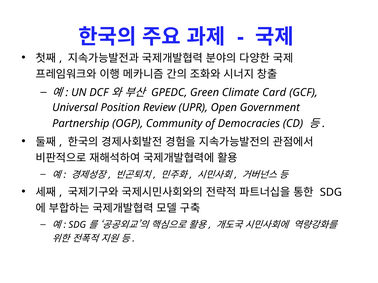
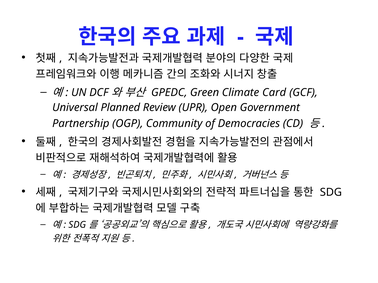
Position: Position -> Planned (120, 108)
